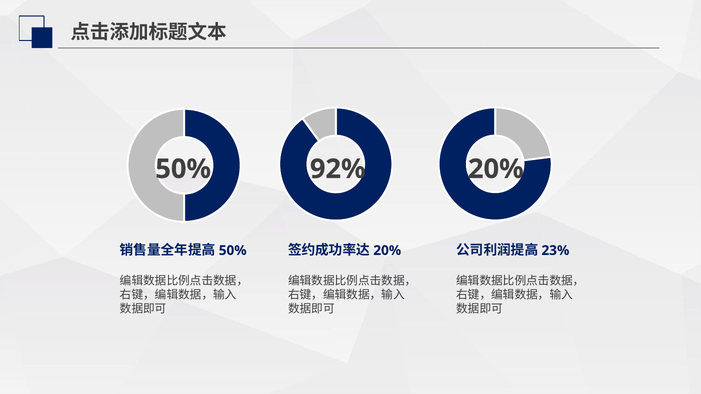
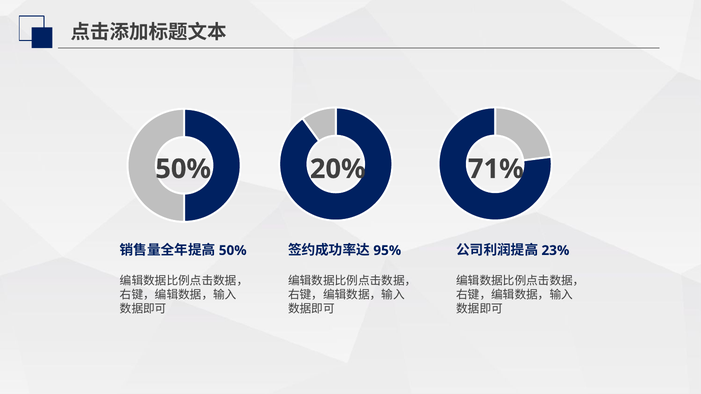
92%: 92% -> 20% (338, 169)
50% 20%: 20% -> 71% (496, 169)
20%: 20% -> 95% (387, 251)
